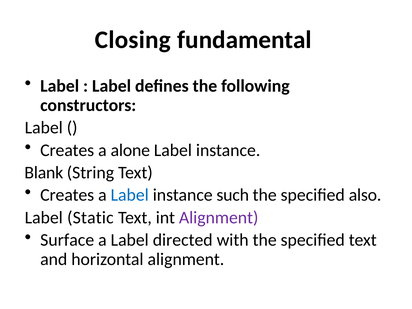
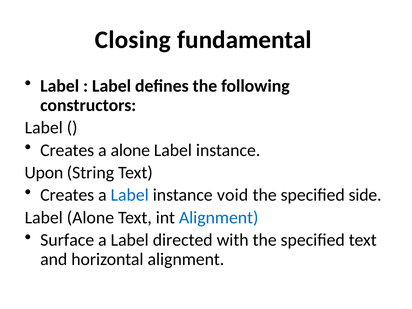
Blank: Blank -> Upon (44, 173)
such: such -> void (233, 195)
also: also -> side (365, 195)
Label Static: Static -> Alone (90, 218)
Alignment colour: purple -> blue (219, 218)
